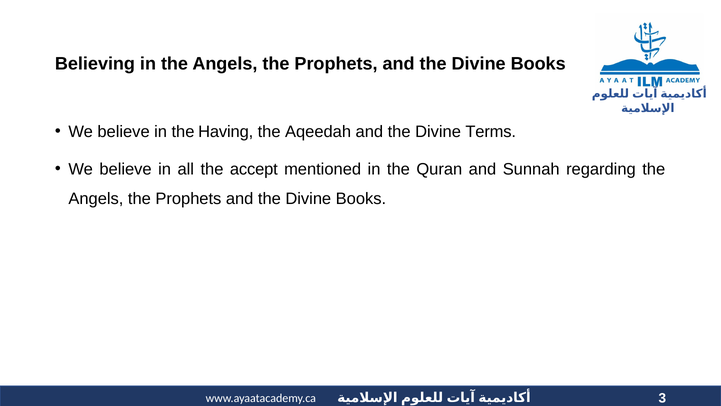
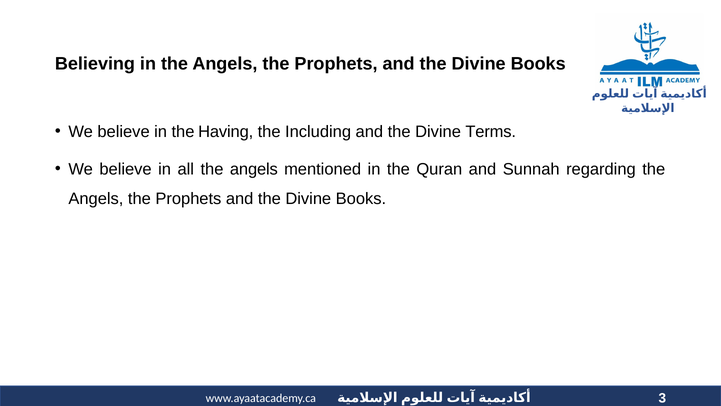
Aqeedah: Aqeedah -> Including (318, 132)
all the accept: accept -> angels (254, 169)
